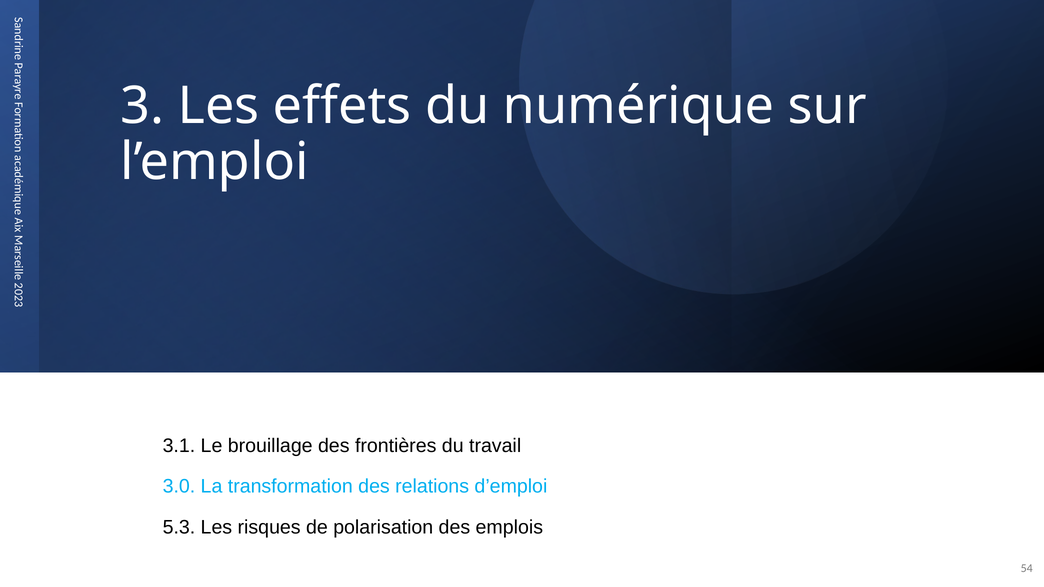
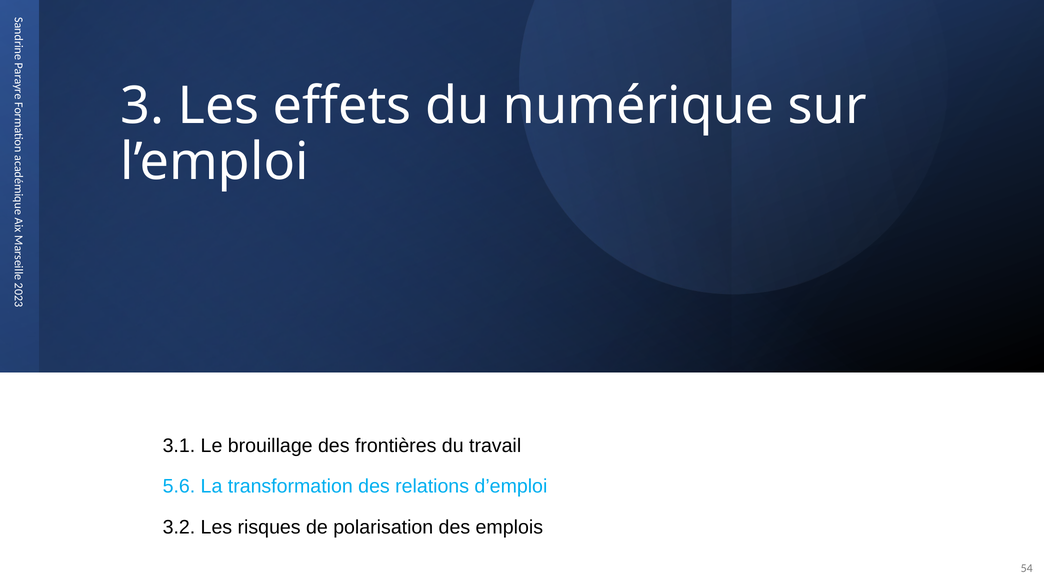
3.0: 3.0 -> 5.6 (179, 487)
5.3: 5.3 -> 3.2 (179, 527)
